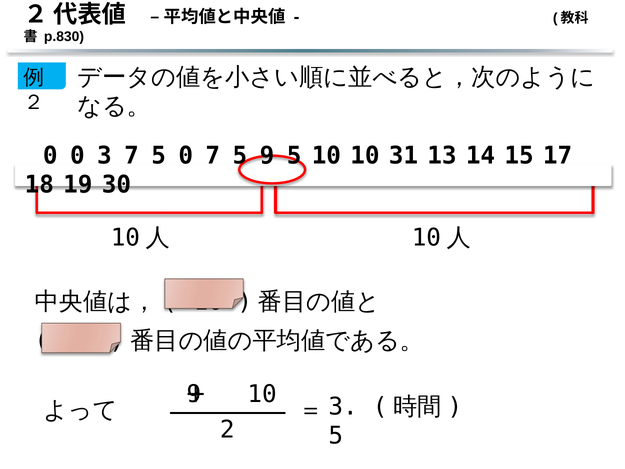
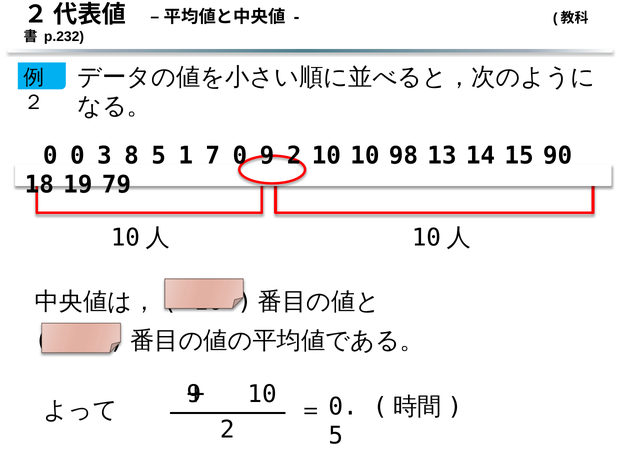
p.830: p.830 -> p.232 (64, 37)
3 7: 7 -> 8 (132, 156)
5 0: 0 -> 1 (186, 156)
5: 5 -> 0 (240, 156)
9 5: 5 -> 2 (294, 156)
31: 31 -> 98 (403, 156)
17: 17 -> 90 (558, 156)
30: 30 -> 79 (116, 185)
10 3: 3 -> 0 (343, 406)
